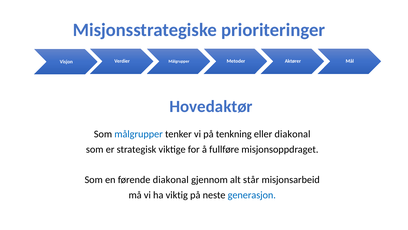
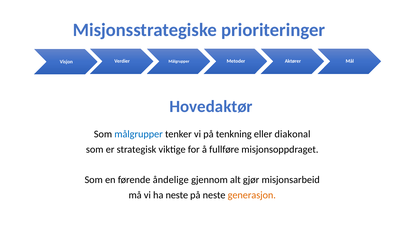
førende diakonal: diakonal -> åndelige (171, 179)
står: står -> gjør (251, 179)
ha viktig: viktig -> neste (177, 195)
generasjon colour: blue -> orange (252, 195)
